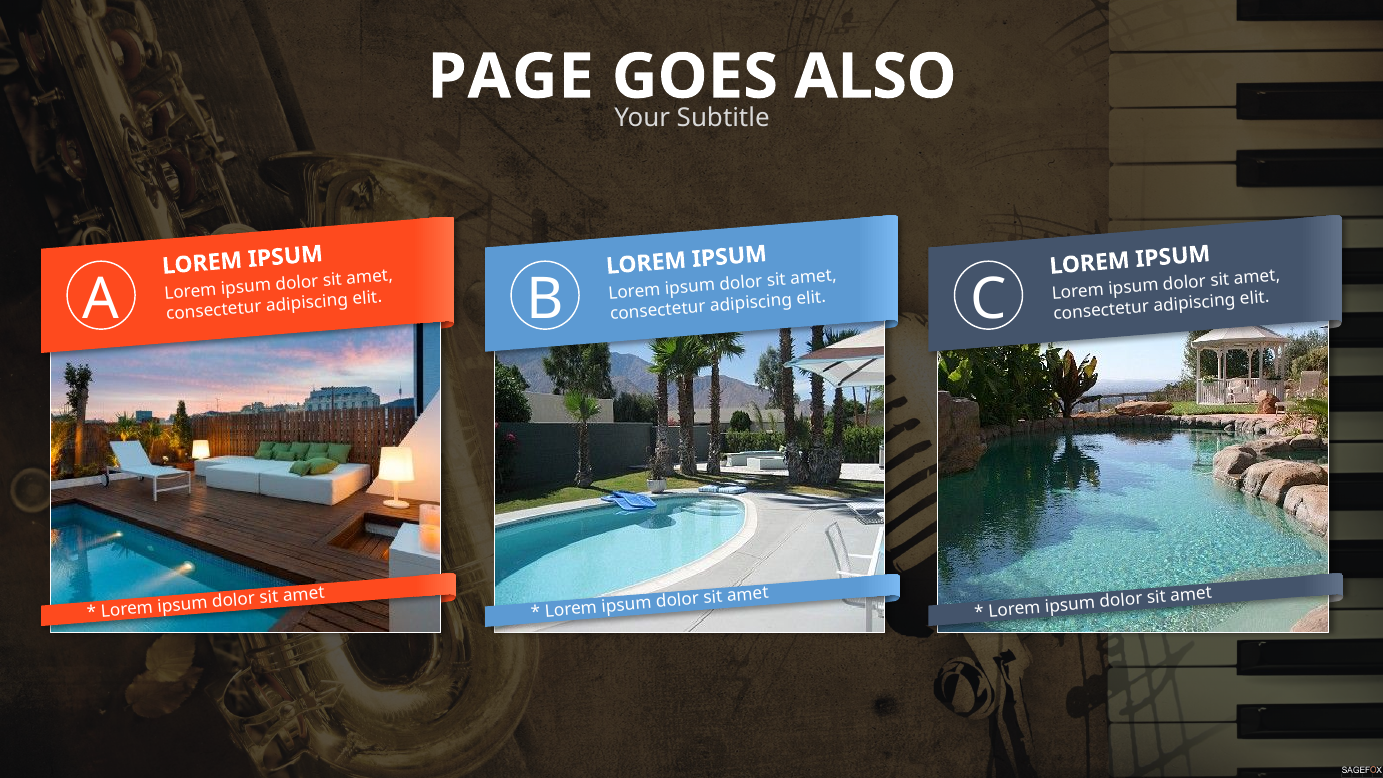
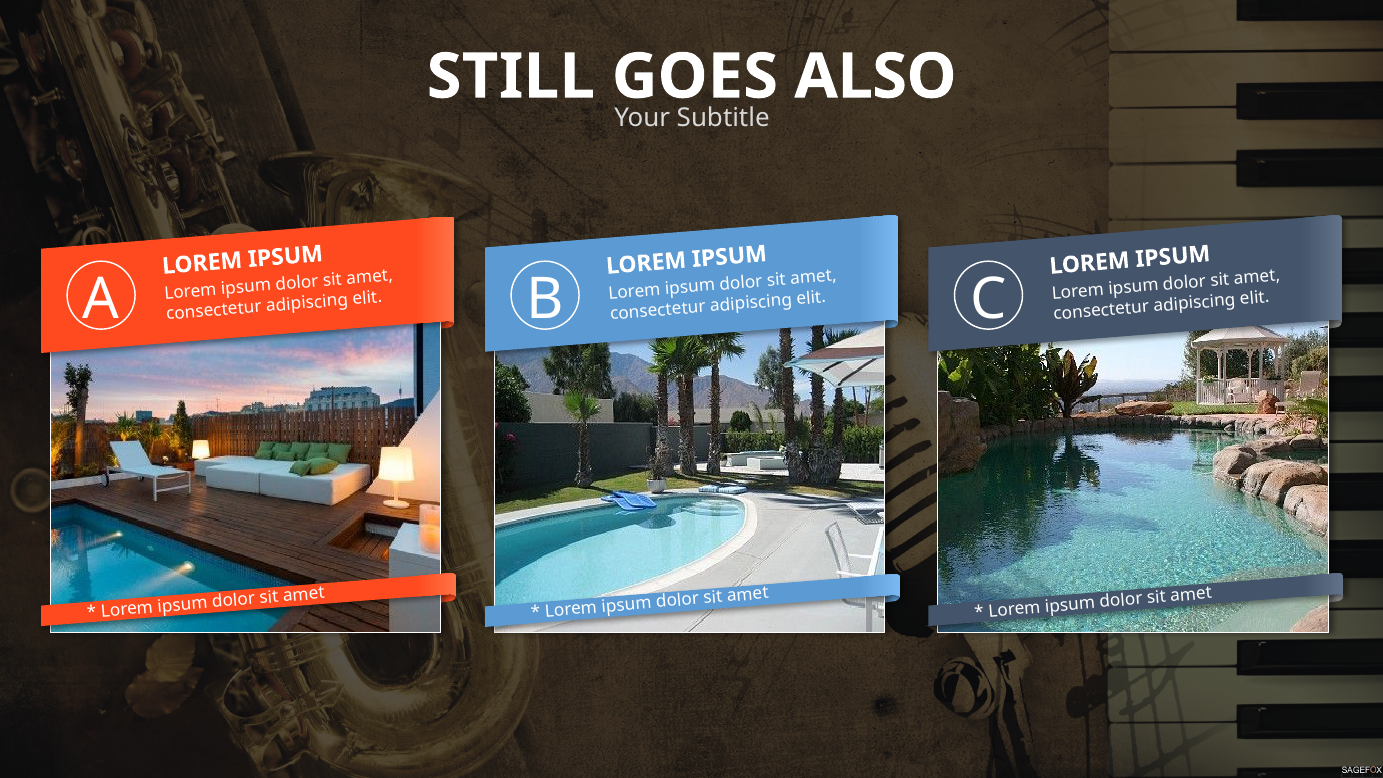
PAGE: PAGE -> STILL (511, 77)
